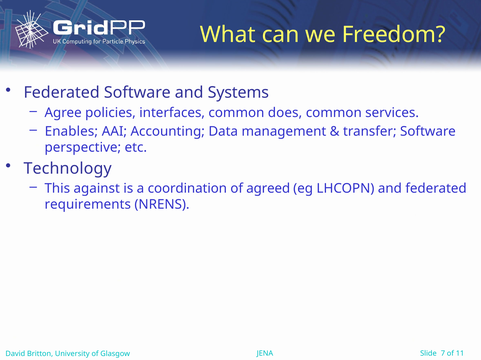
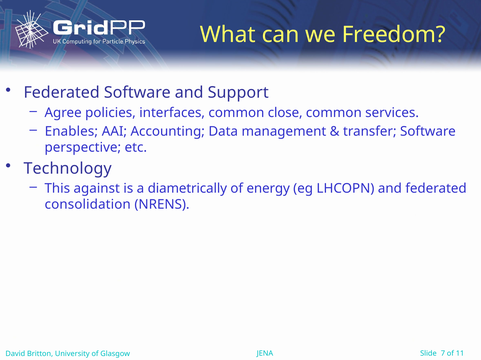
Systems: Systems -> Support (238, 93)
does: does -> close (285, 113)
coordination: coordination -> diametrically (187, 189)
agreed: agreed -> energy (268, 189)
requirements: requirements -> consolidation (88, 205)
